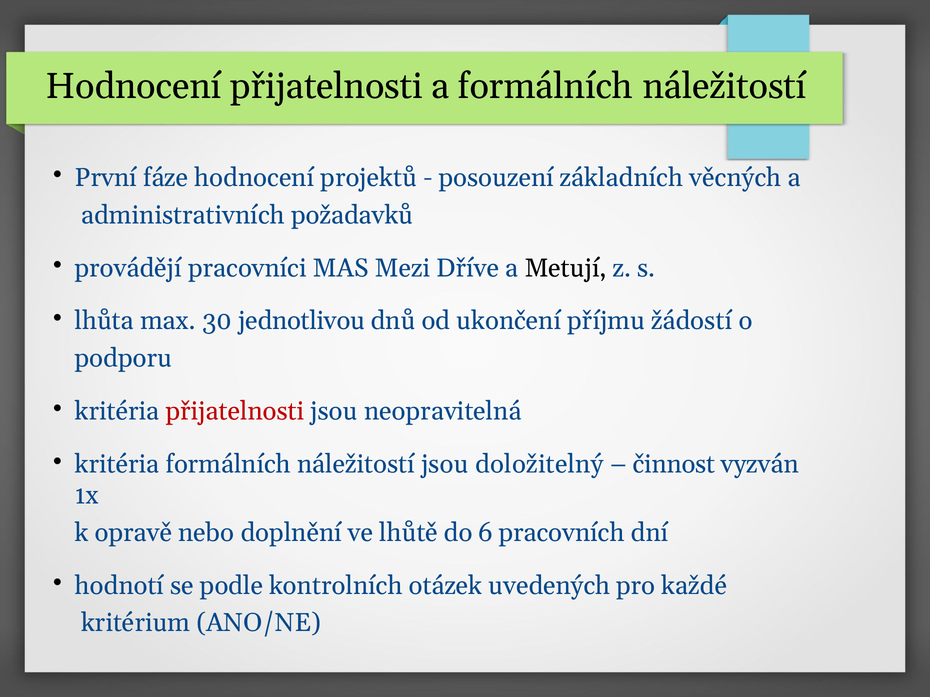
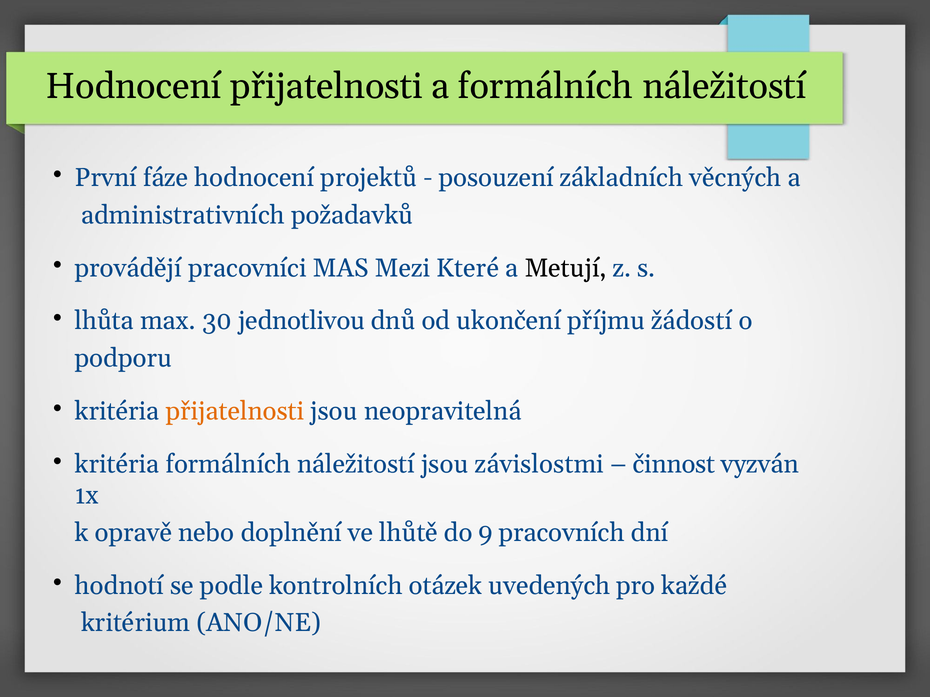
Dříve: Dříve -> Které (468, 268)
přijatelnosti colour: red -> orange (235, 412)
doložitelný: doložitelný -> závislostmi (539, 465)
6: 6 -> 9 (486, 533)
